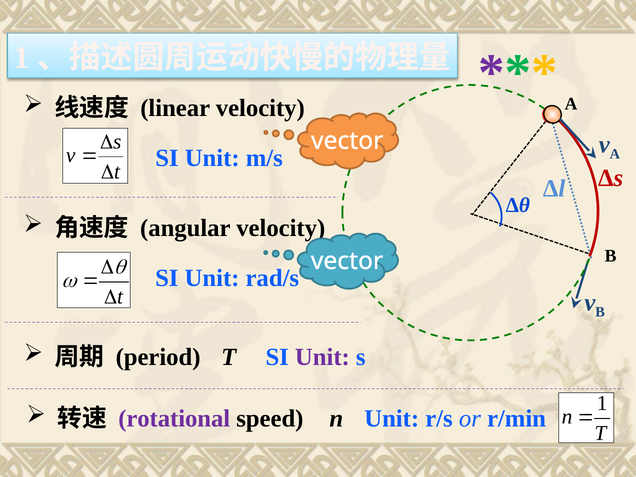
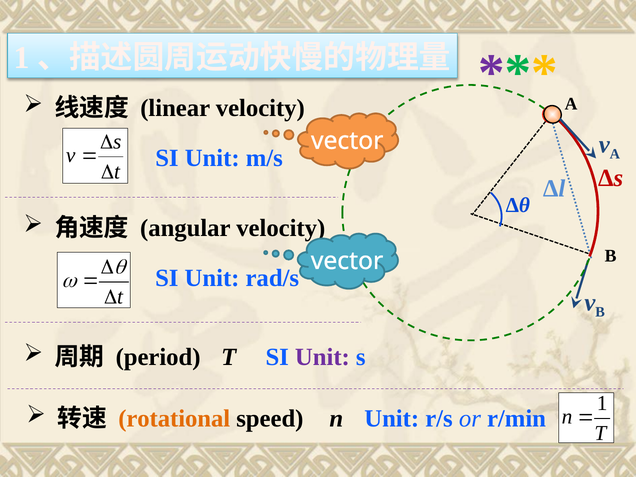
rotational colour: purple -> orange (174, 418)
